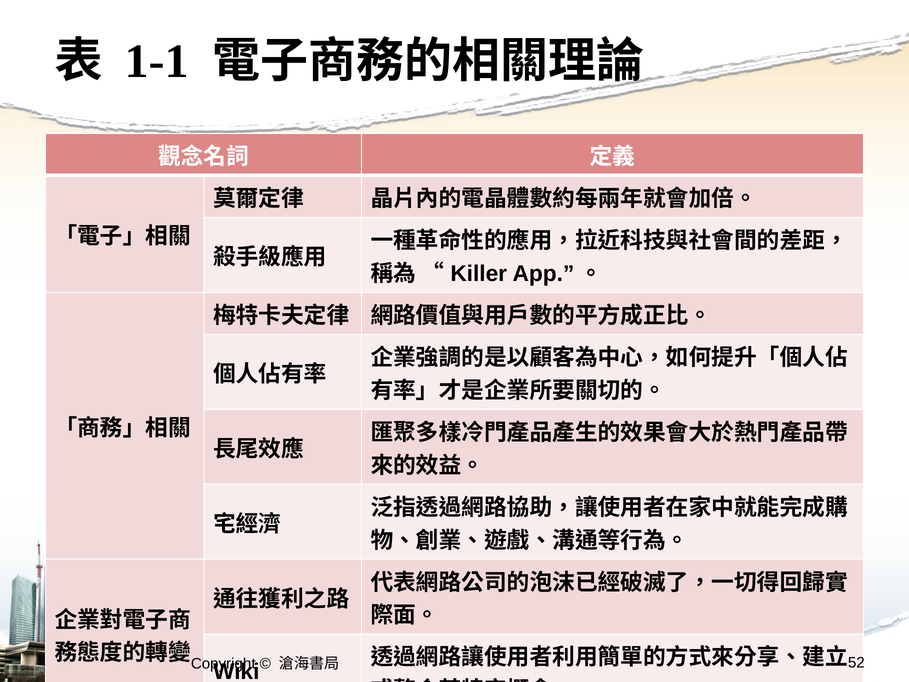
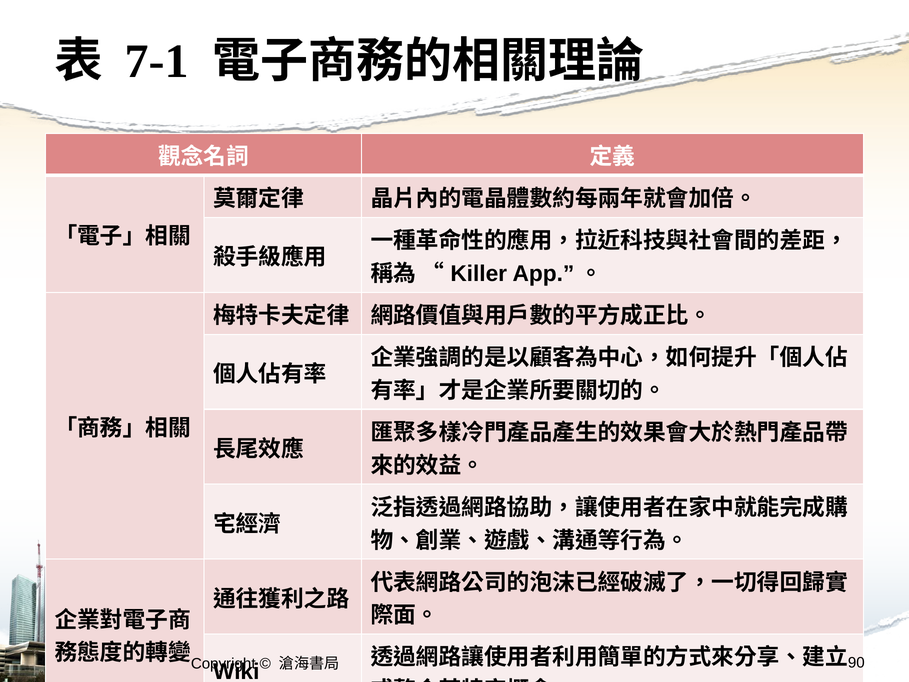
1-1: 1-1 -> 7-1 (157, 61)
52: 52 -> 90 (856, 663)
